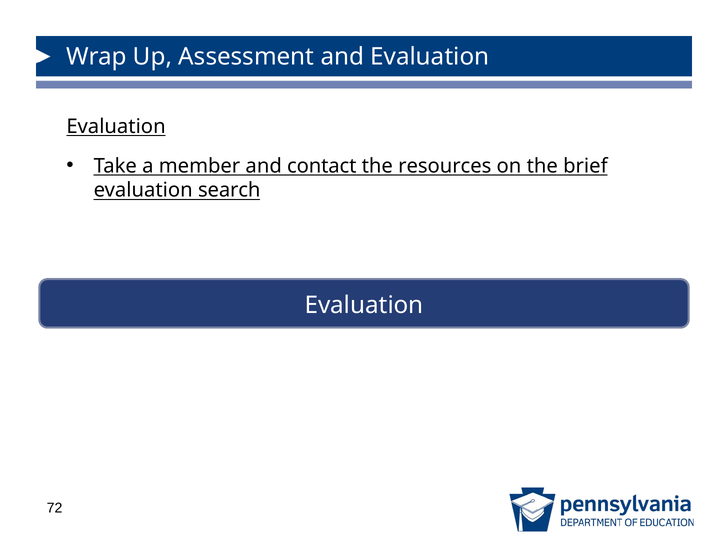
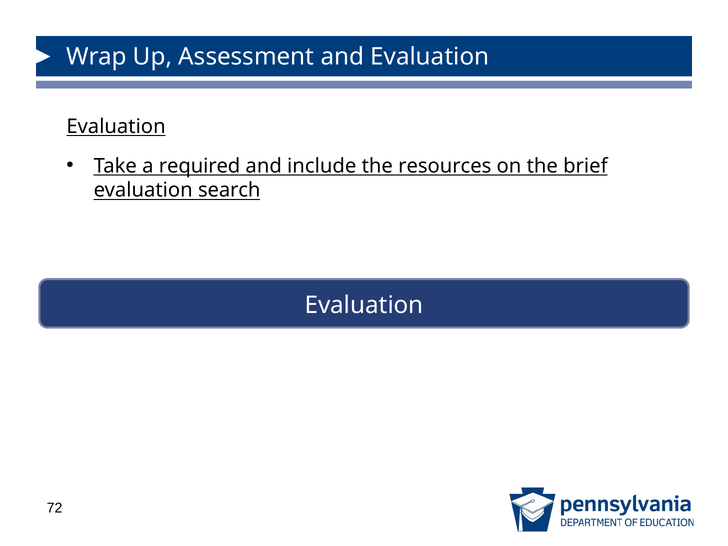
member: member -> required (200, 166)
contact: contact -> include (322, 166)
